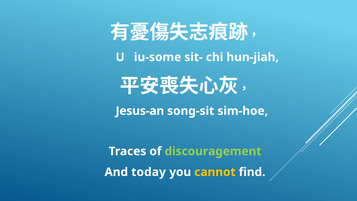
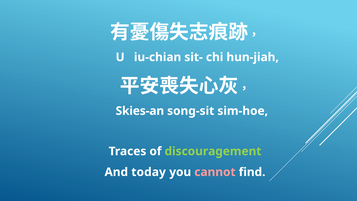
iu-some: iu-some -> iu-chian (158, 57)
Jesus-an: Jesus-an -> Skies-an (140, 111)
cannot colour: yellow -> pink (215, 172)
